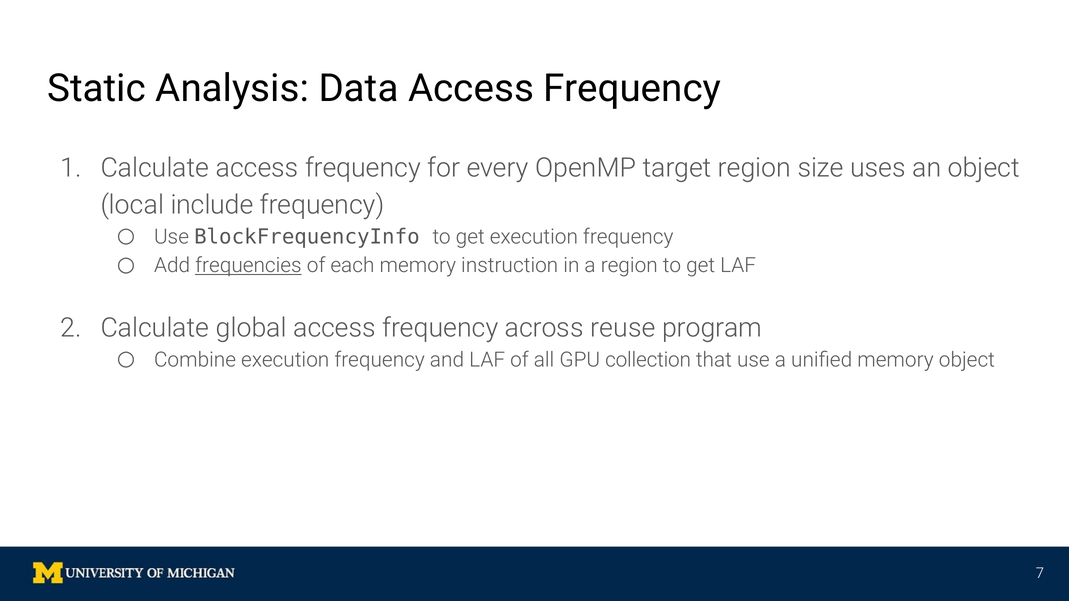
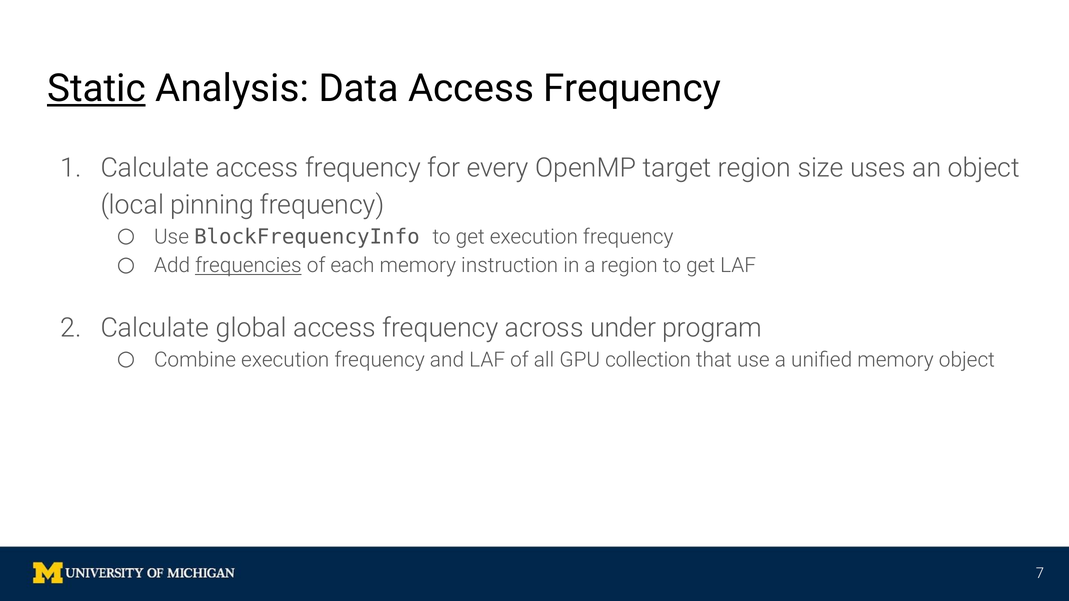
Static underline: none -> present (96, 89)
include: include -> pinning (212, 205)
reuse: reuse -> under (623, 328)
